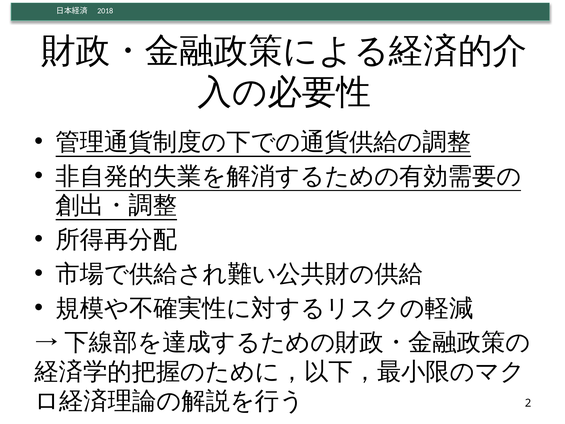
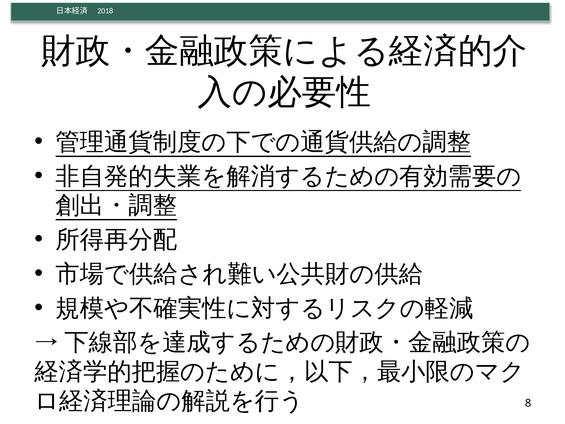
2: 2 -> 8 (528, 403)
